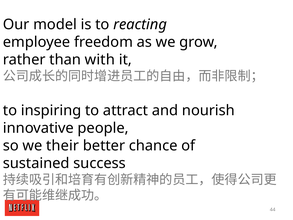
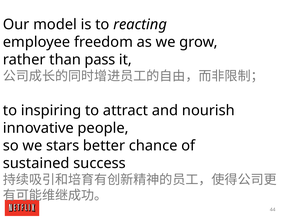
with: with -> pass (100, 60)
their: their -> stars (63, 145)
